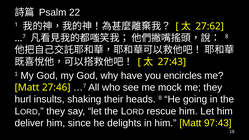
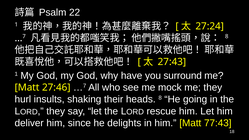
27:62: 27:62 -> 27:24 (210, 26)
encircles: encircles -> surround (183, 76)
97:43: 97:43 -> 77:43 (218, 123)
